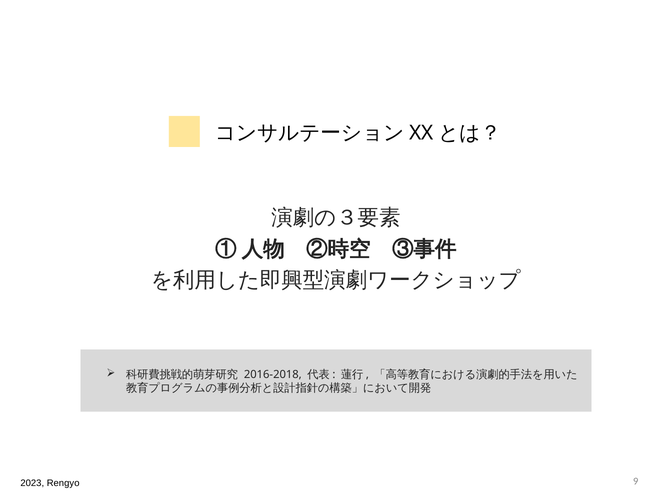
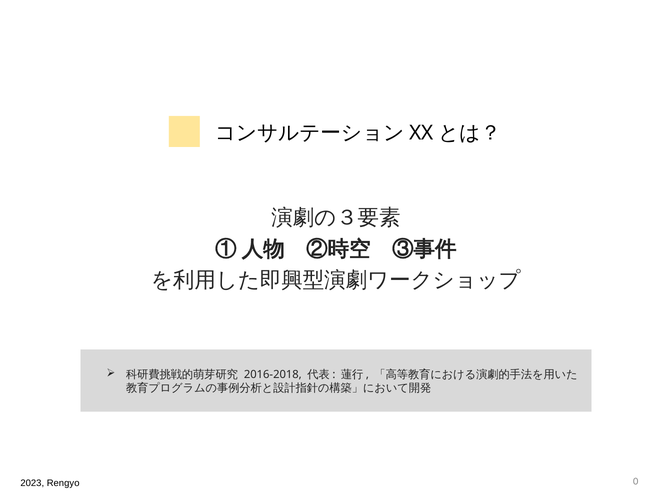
9: 9 -> 0 (636, 481)
